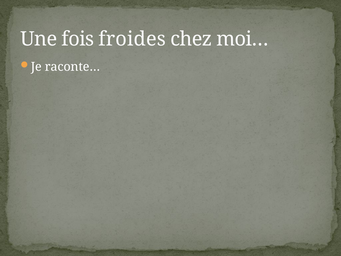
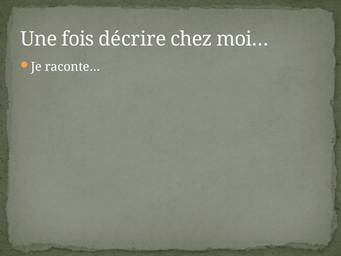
froides: froides -> décrire (132, 39)
